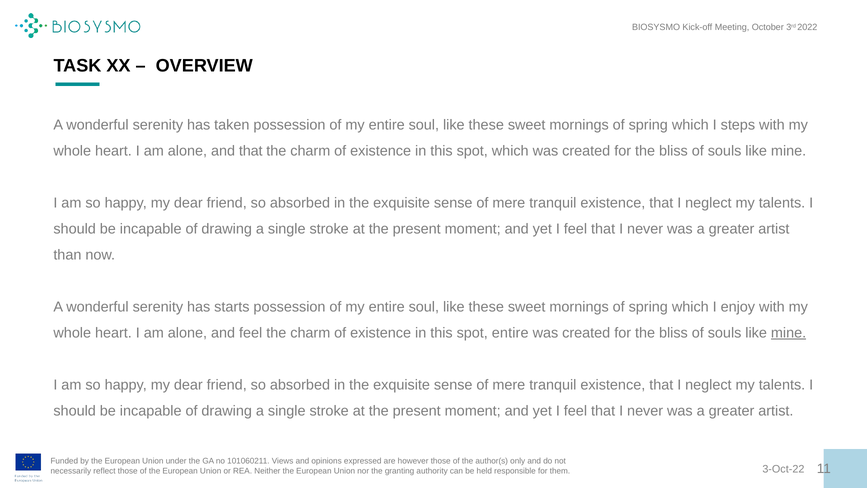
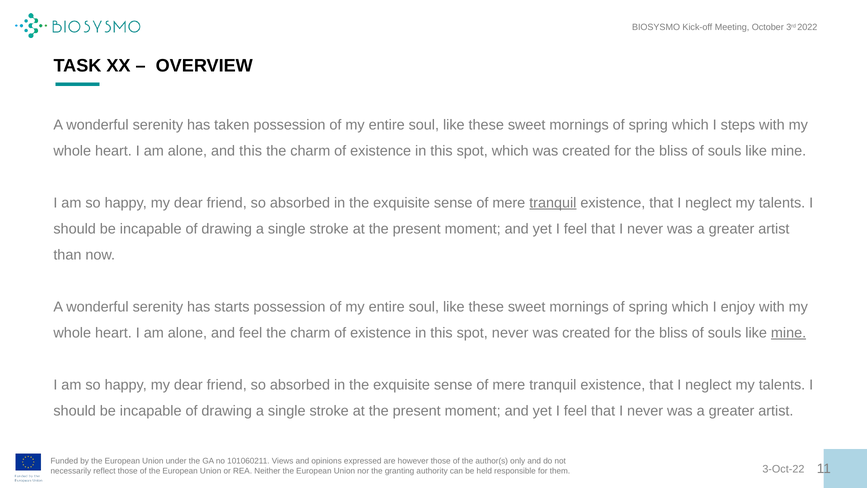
and that: that -> this (251, 151)
tranquil underline: none -> present (553, 203)
spot entire: entire -> never (510, 333)
